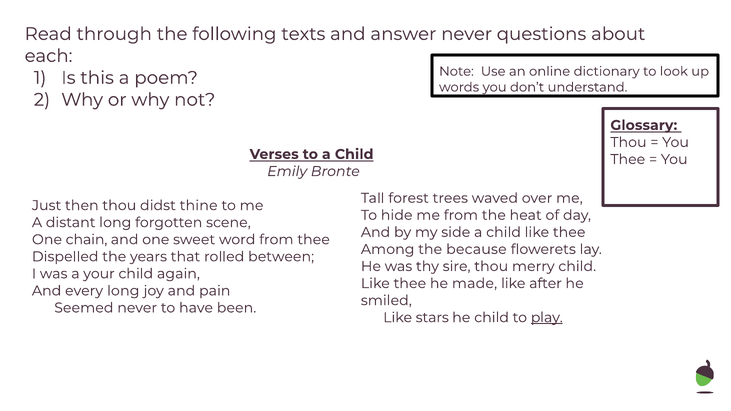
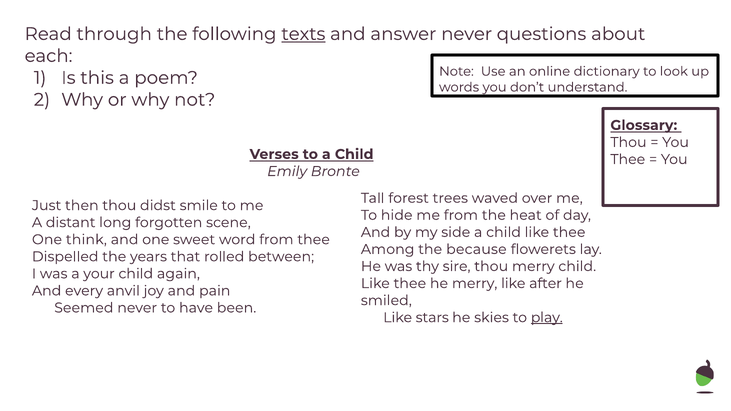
texts underline: none -> present (303, 34)
thine: thine -> smile (199, 206)
chain: chain -> think (86, 240)
he made: made -> merry (475, 284)
every long: long -> anvil (123, 291)
he child: child -> skies (492, 318)
